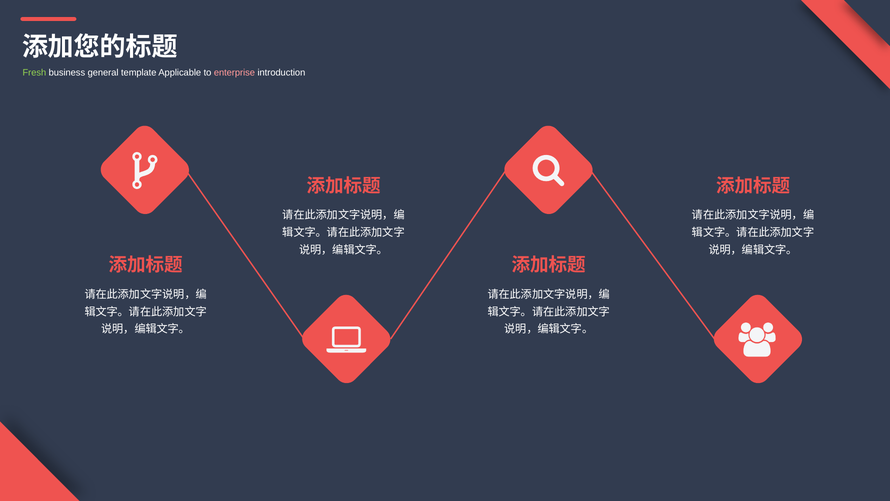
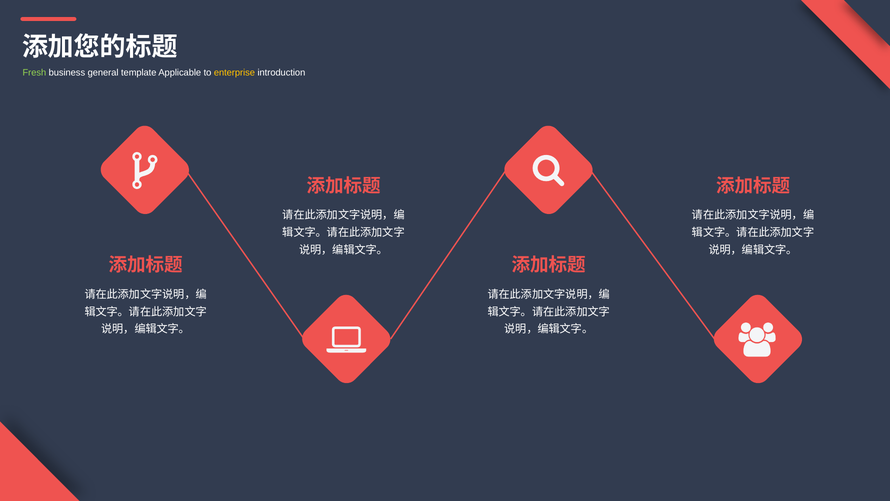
enterprise colour: pink -> yellow (234, 73)
